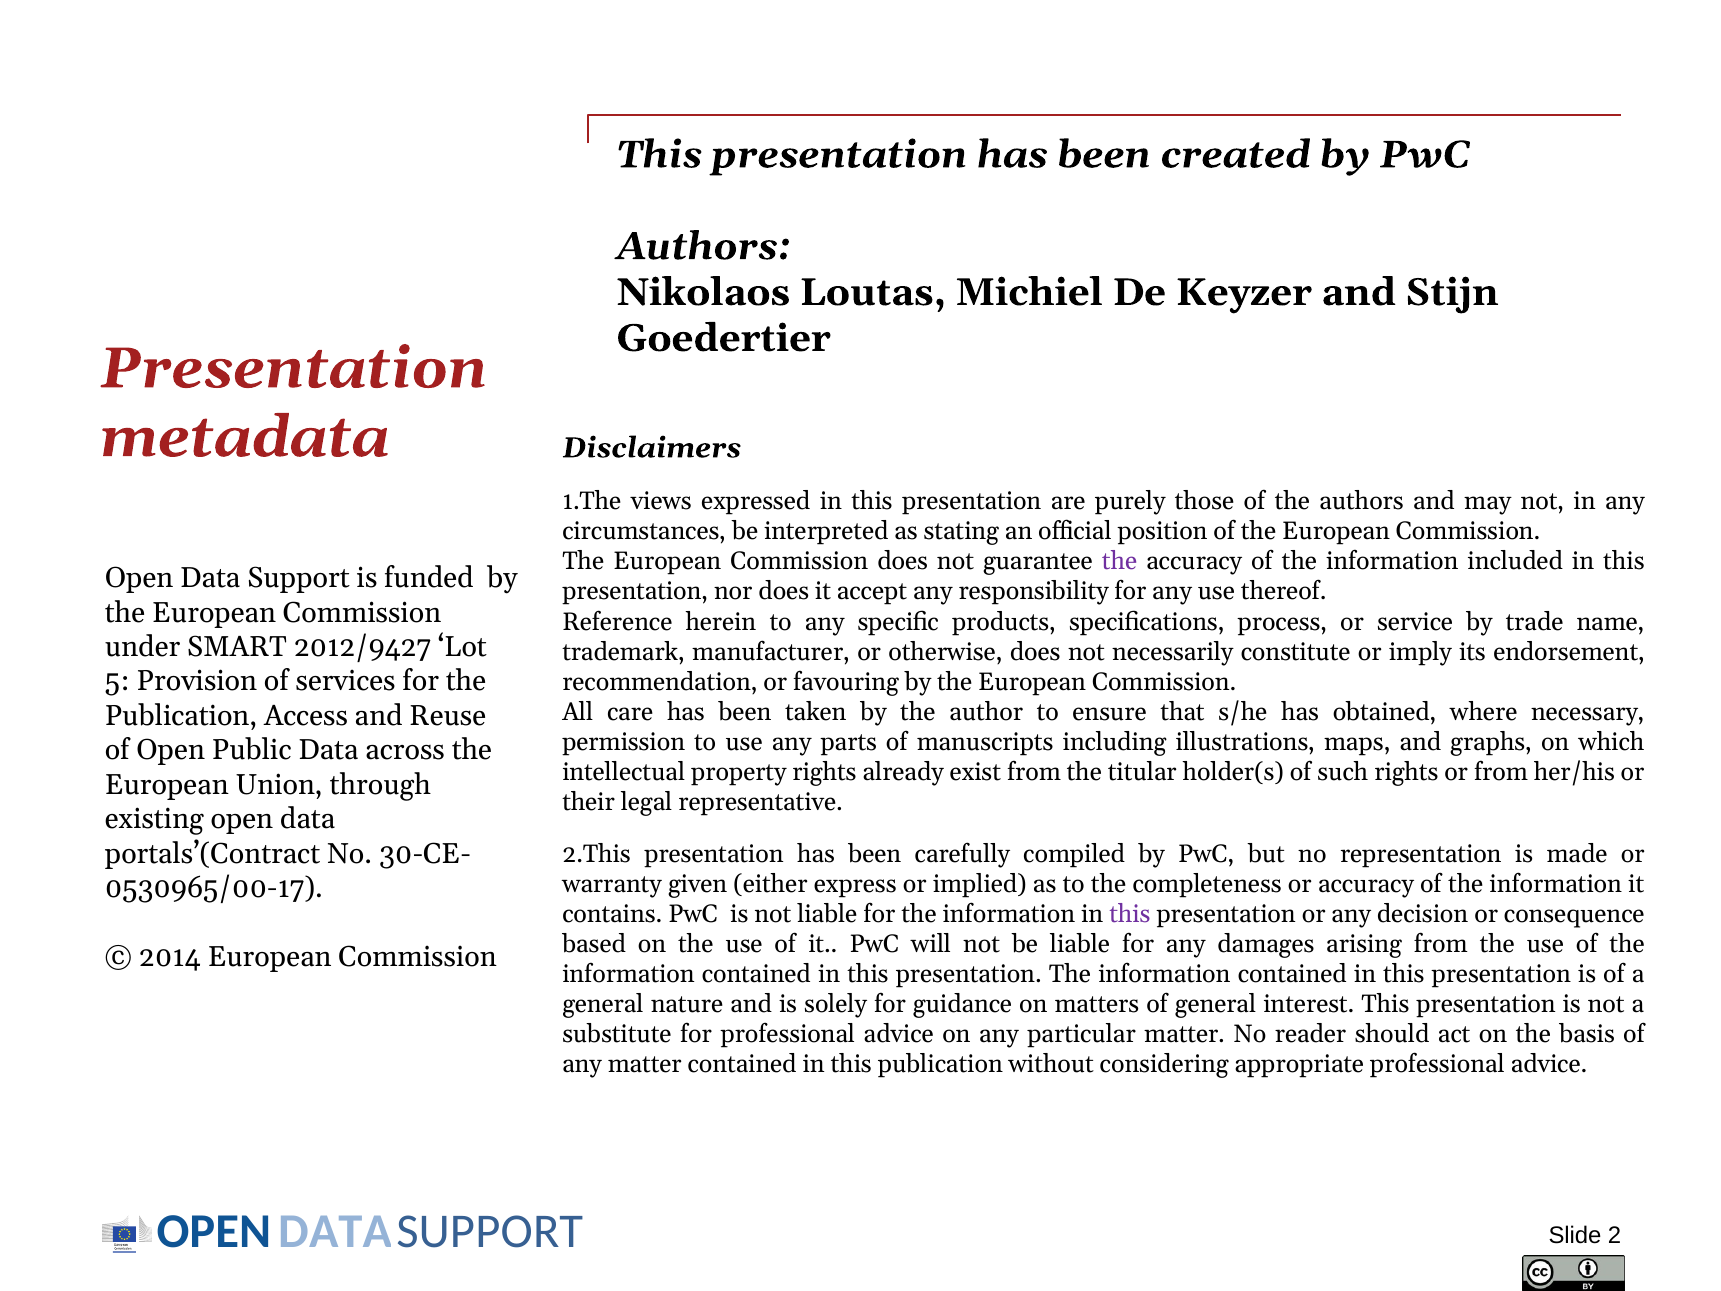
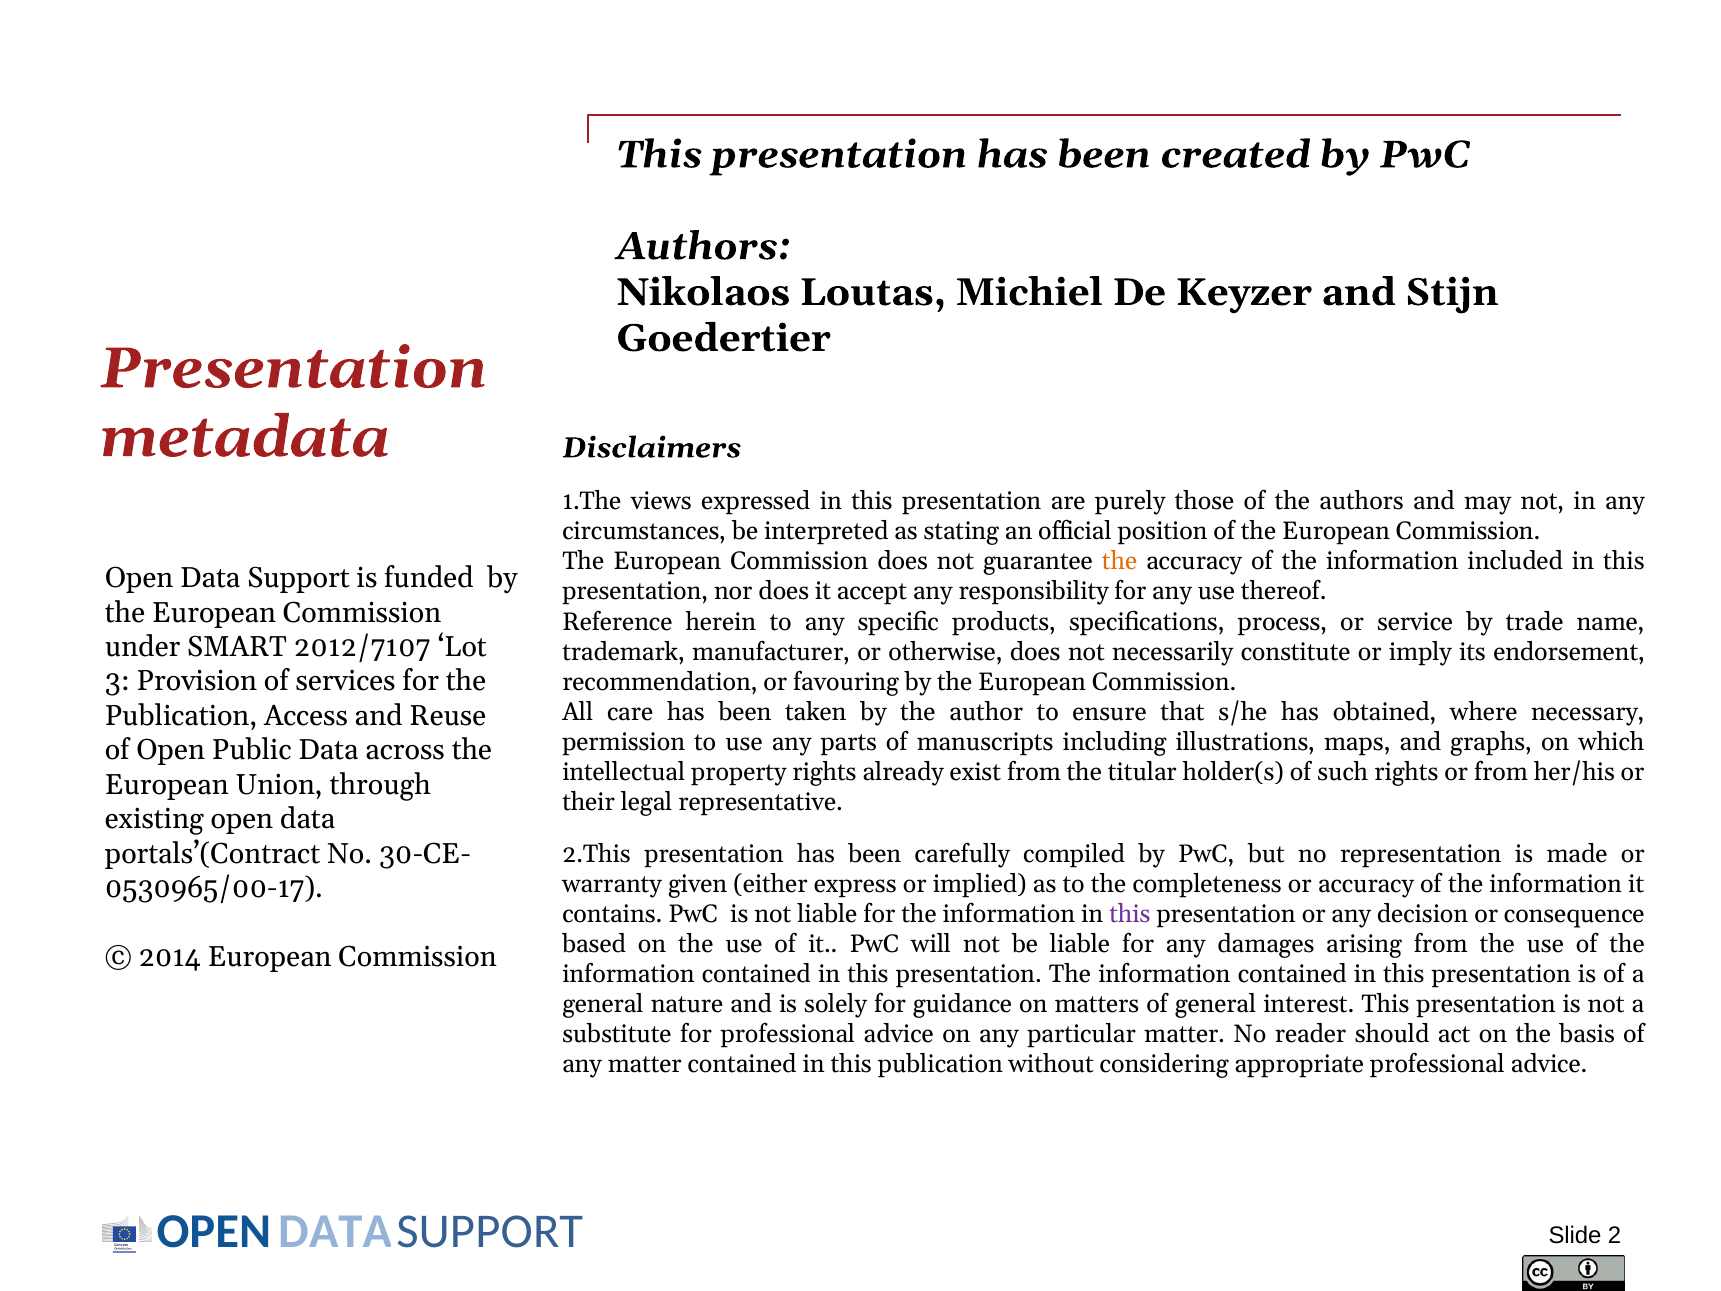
the colour: purple -> orange (1120, 561)
2012/9427: 2012/9427 -> 2012/7107 (362, 647)
5: 5 -> 3 (117, 681)
